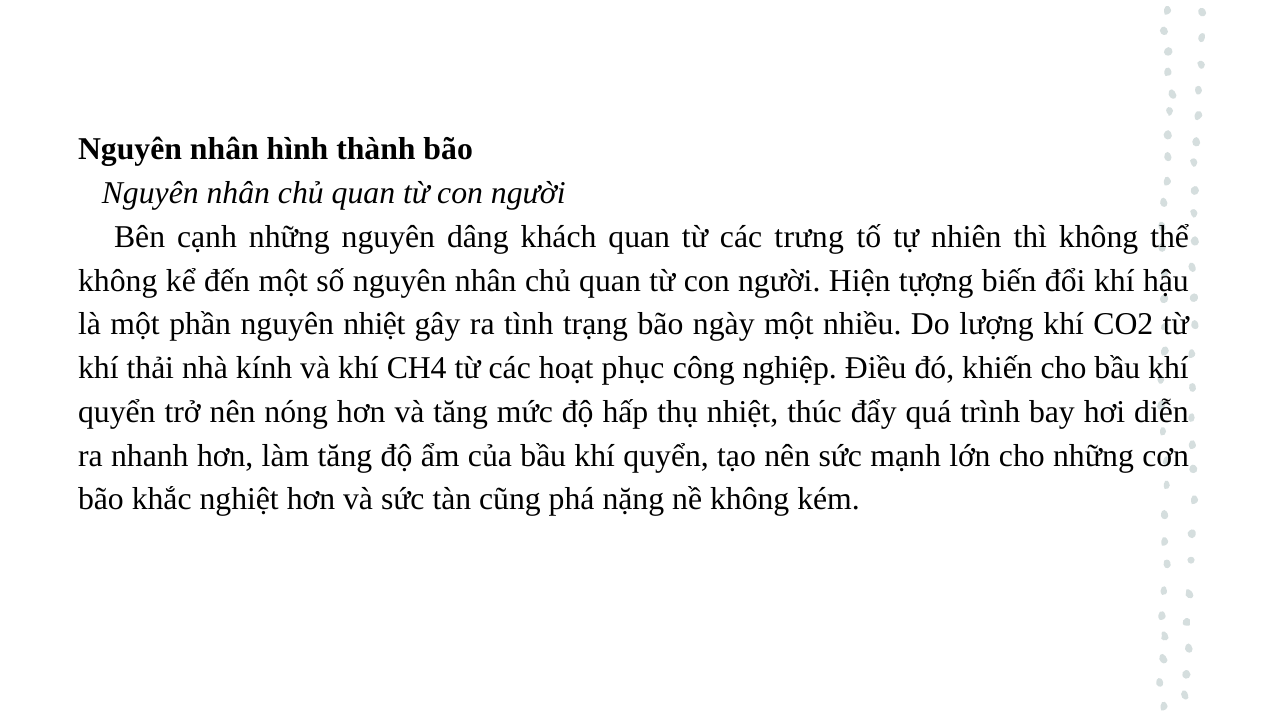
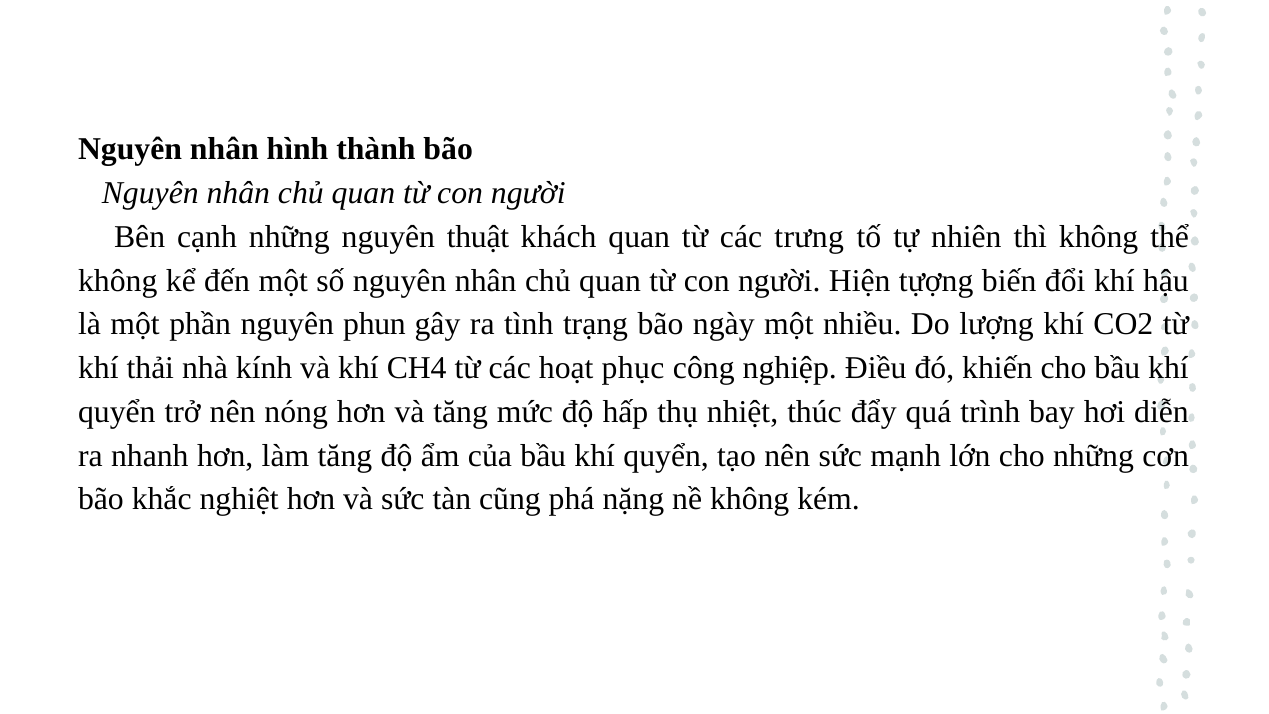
dâng: dâng -> thuật (478, 237)
nguyên nhiệt: nhiệt -> phun (374, 324)
